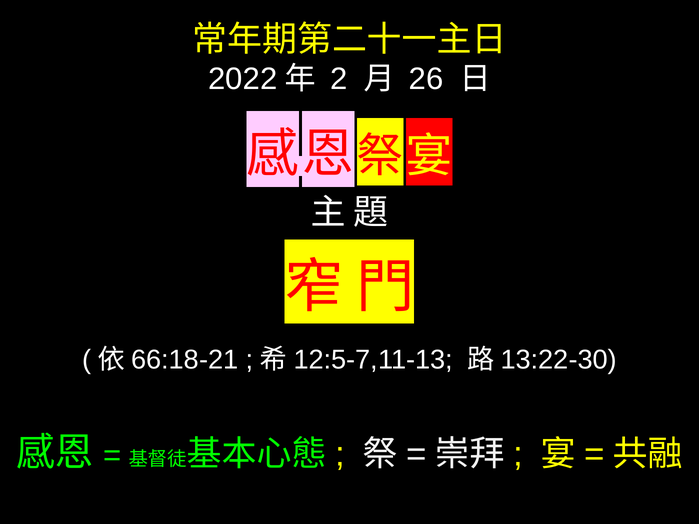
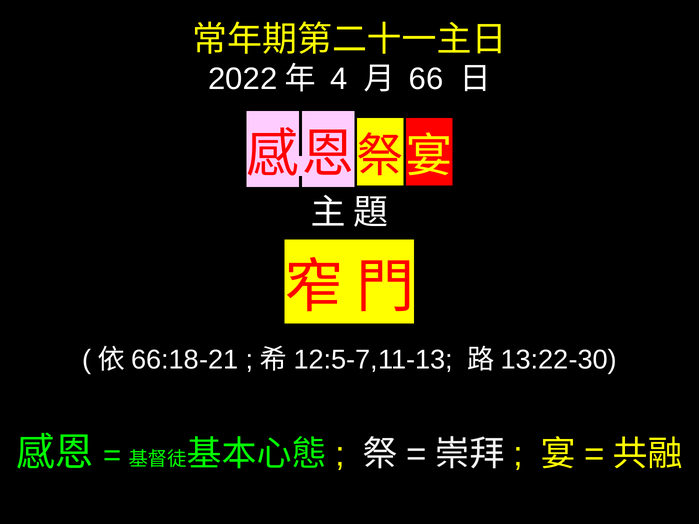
2: 2 -> 4 (339, 79)
26: 26 -> 66 (426, 79)
